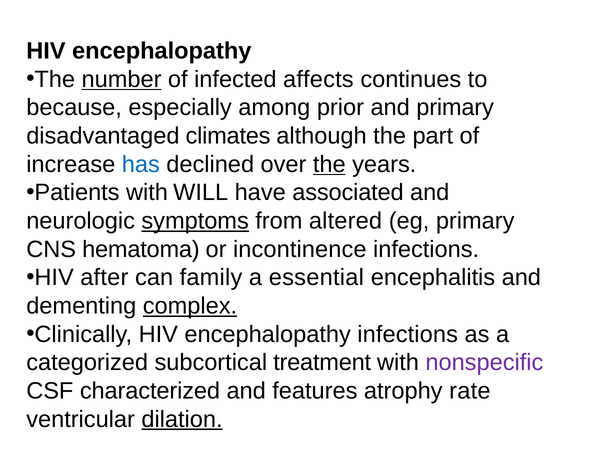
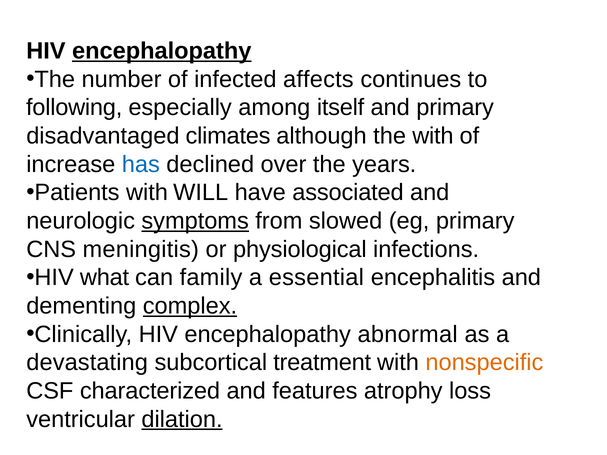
encephalopathy underline: none -> present (162, 51)
number underline: present -> none (122, 79)
because: because -> following (74, 108)
prior: prior -> itself (341, 108)
the part: part -> with (433, 136)
the underline: present -> none (329, 164)
altered: altered -> slowed (346, 221)
hematoma: hematoma -> meningitis (141, 249)
incontinence: incontinence -> physiological (300, 249)
after: after -> what (105, 278)
encephalopathy infections: infections -> abnormal (408, 334)
categorized: categorized -> devastating (87, 363)
nonspecific colour: purple -> orange (484, 363)
rate: rate -> loss (470, 391)
